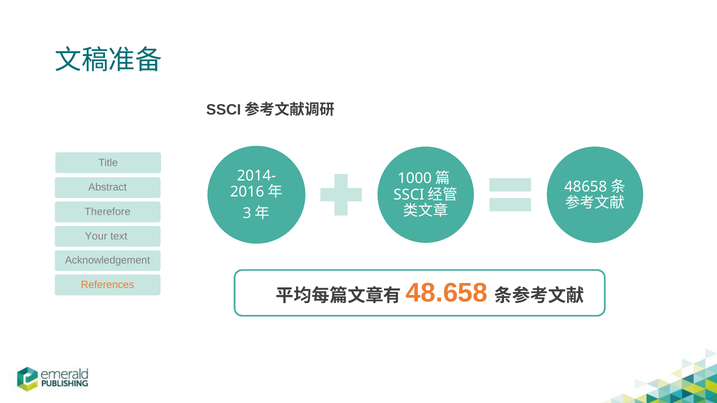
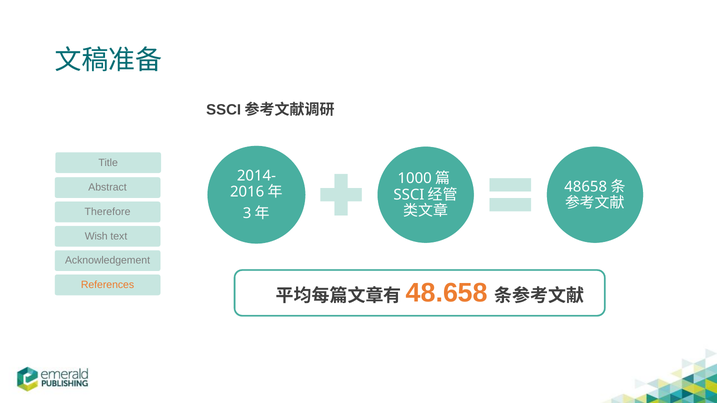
Your: Your -> Wish (96, 236)
